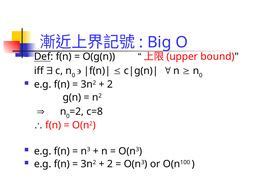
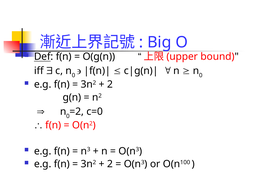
c=8: c=8 -> c=0 (95, 112)
